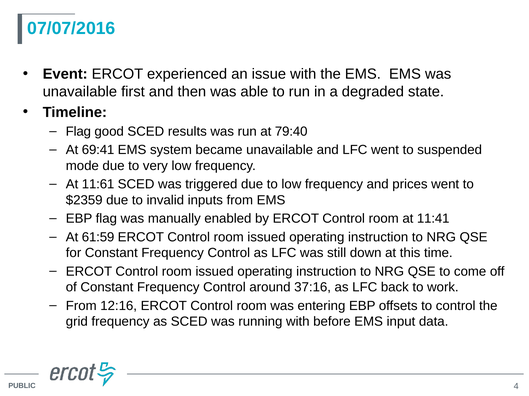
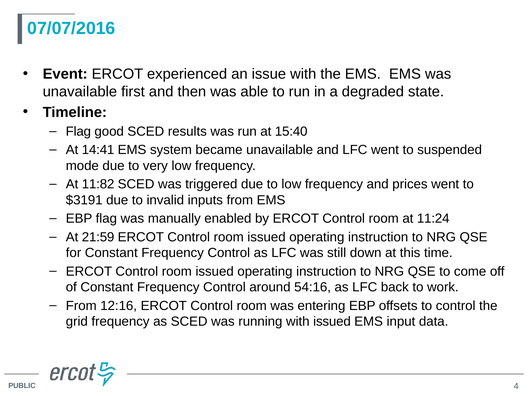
79:40: 79:40 -> 15:40 (291, 132)
69:41: 69:41 -> 14:41 (98, 150)
11:61: 11:61 -> 11:82 (98, 185)
$2359: $2359 -> $3191 (84, 200)
11:41: 11:41 -> 11:24 (433, 219)
61:59: 61:59 -> 21:59 (98, 237)
37:16: 37:16 -> 54:16 (313, 288)
with before: before -> issued (332, 322)
